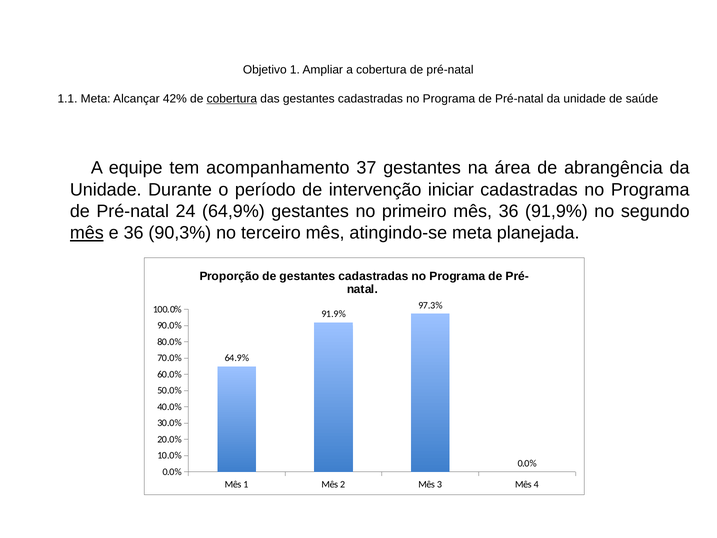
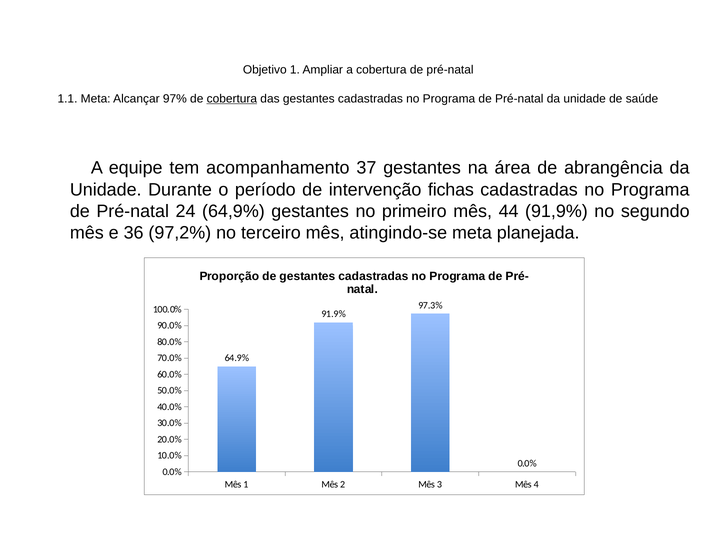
42%: 42% -> 97% (175, 99)
iniciar: iniciar -> fichas (451, 190)
mês 36: 36 -> 44 (509, 211)
mês underline: present -> none (87, 233)
90,3%: 90,3% -> 97,2% (180, 233)
